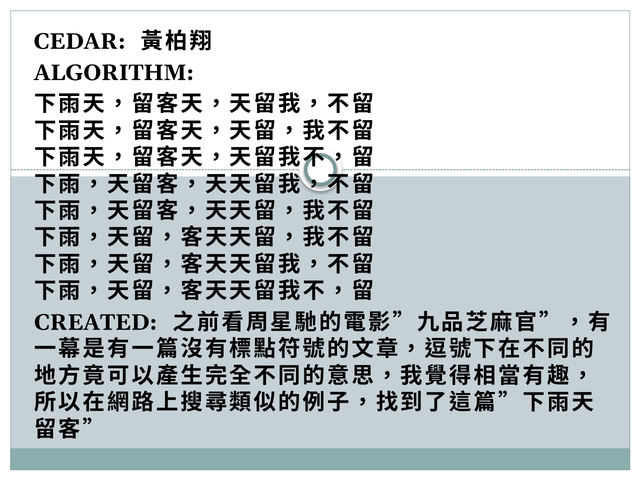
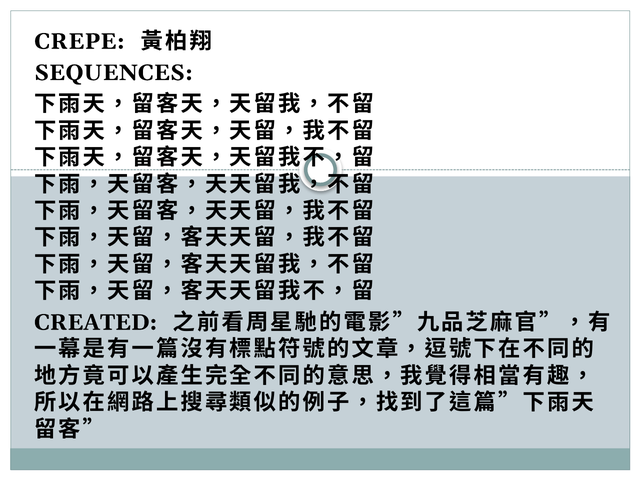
CEDAR: CEDAR -> CREPE (80, 41)
ALGORITHM: ALGORITHM -> SEQUENCES (114, 73)
